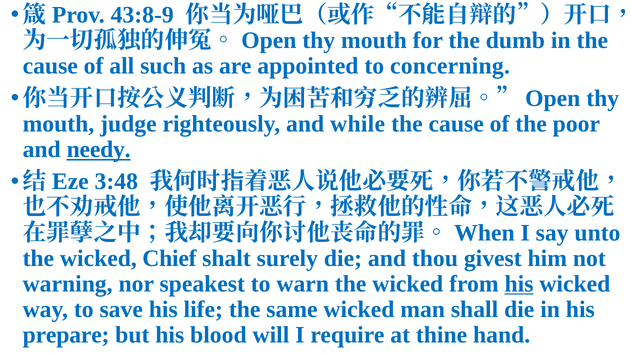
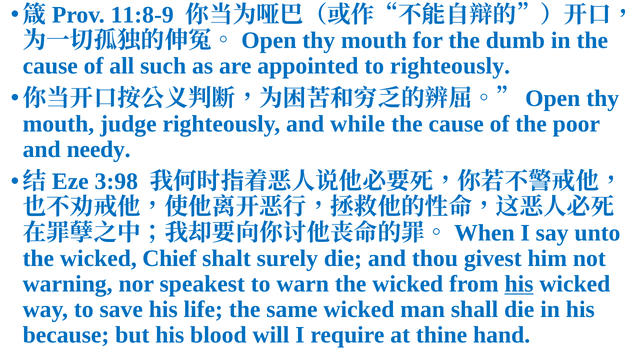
43:8-9: 43:8-9 -> 11:8-9 (142, 15)
to concerning: concerning -> righteously (450, 66)
needy underline: present -> none (99, 149)
3:48: 3:48 -> 3:98 (116, 182)
prepare: prepare -> because (66, 335)
